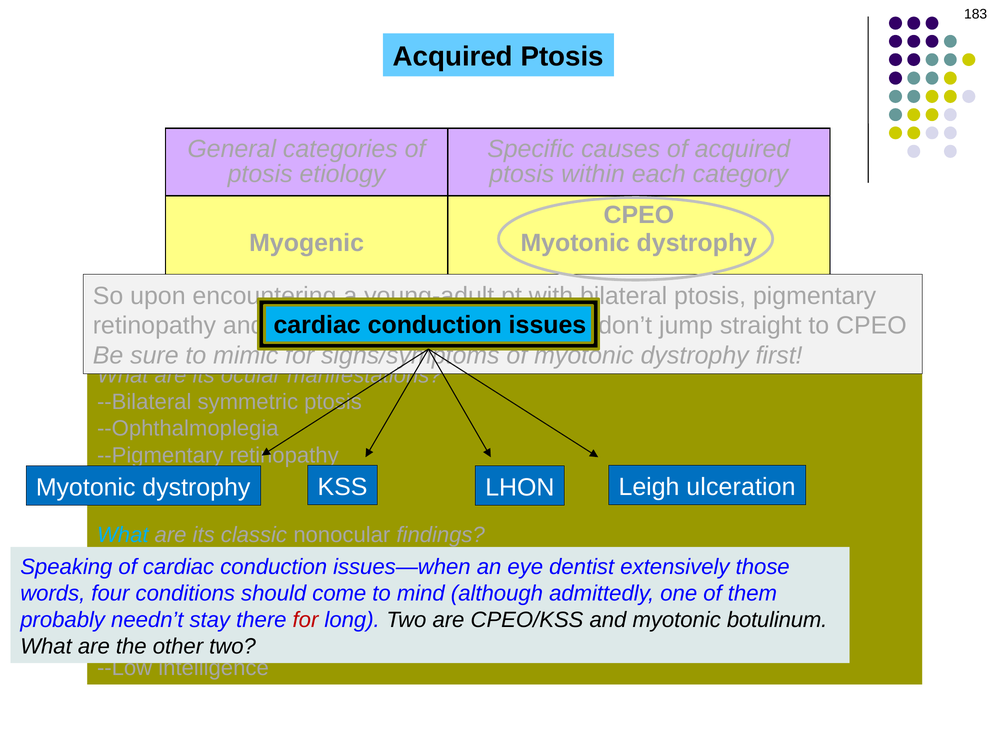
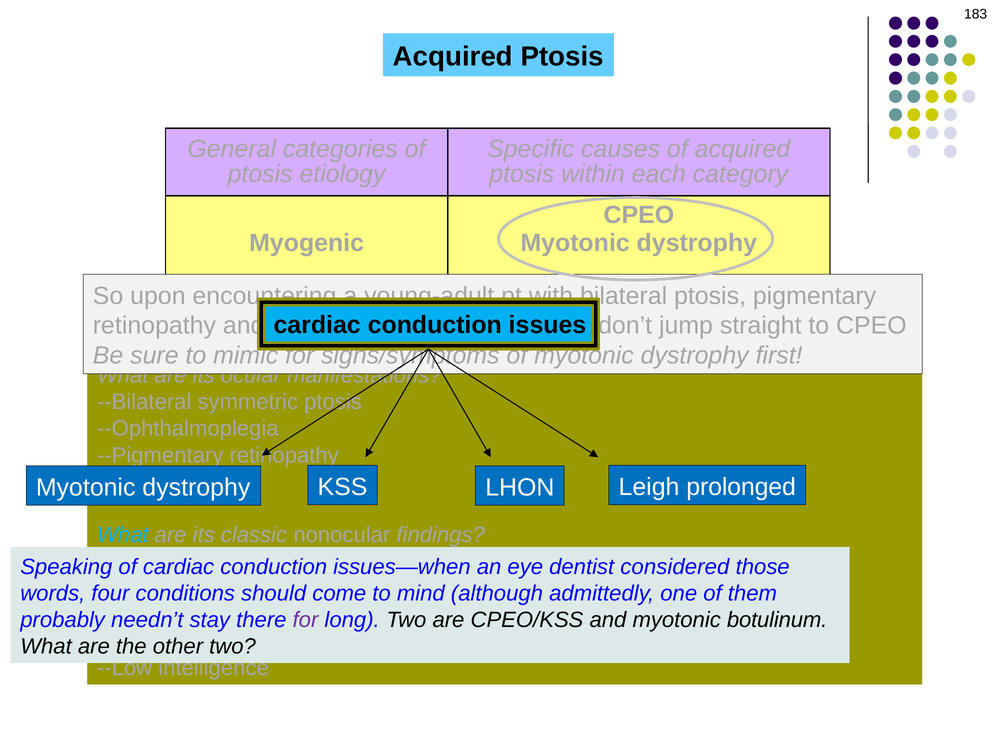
ulceration: ulceration -> prolonged (741, 487)
extensively: extensively -> considered (675, 567)
for colour: red -> purple (306, 620)
